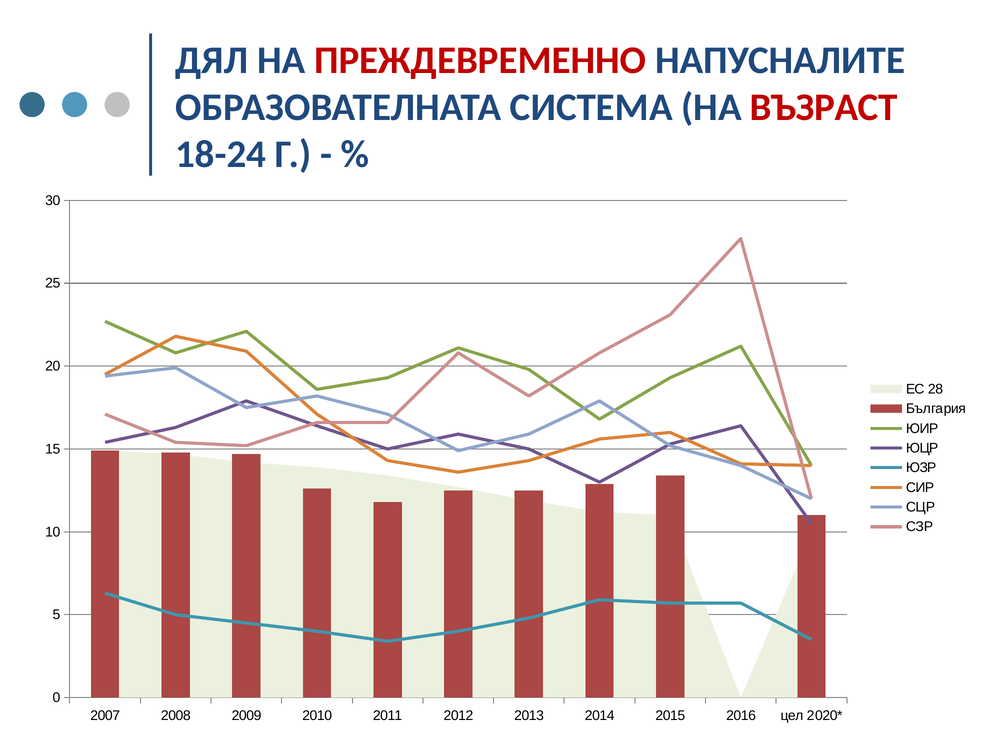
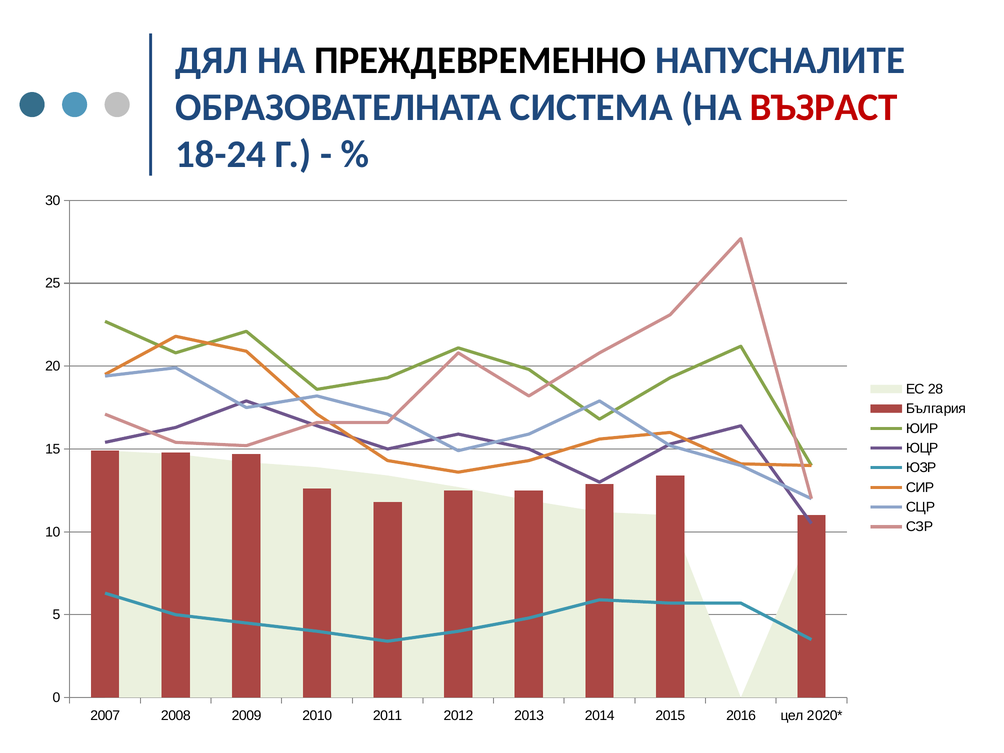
ПРЕЖДЕВРЕМЕННО colour: red -> black (480, 61)
